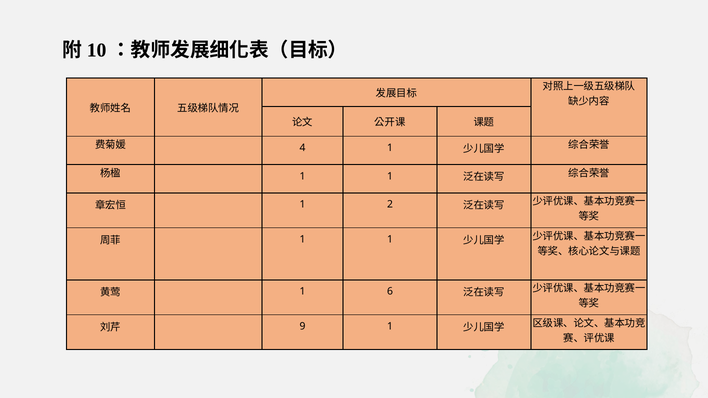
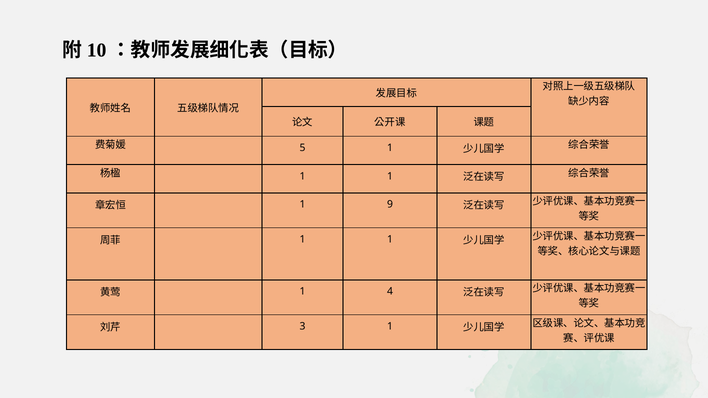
4: 4 -> 5 (303, 148)
2: 2 -> 9 (390, 205)
6: 6 -> 4 (390, 292)
9: 9 -> 3 (303, 326)
